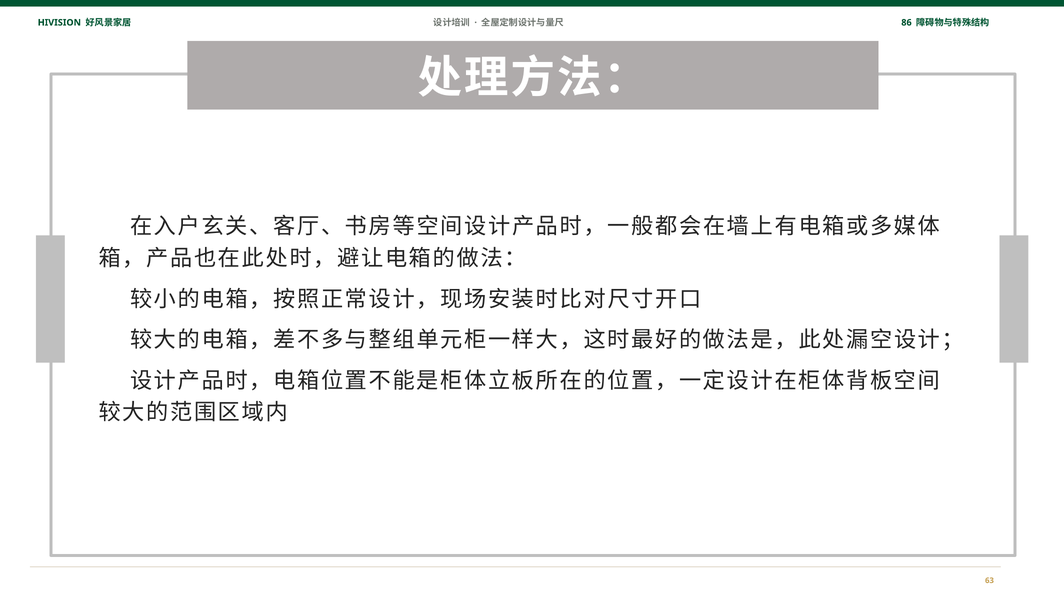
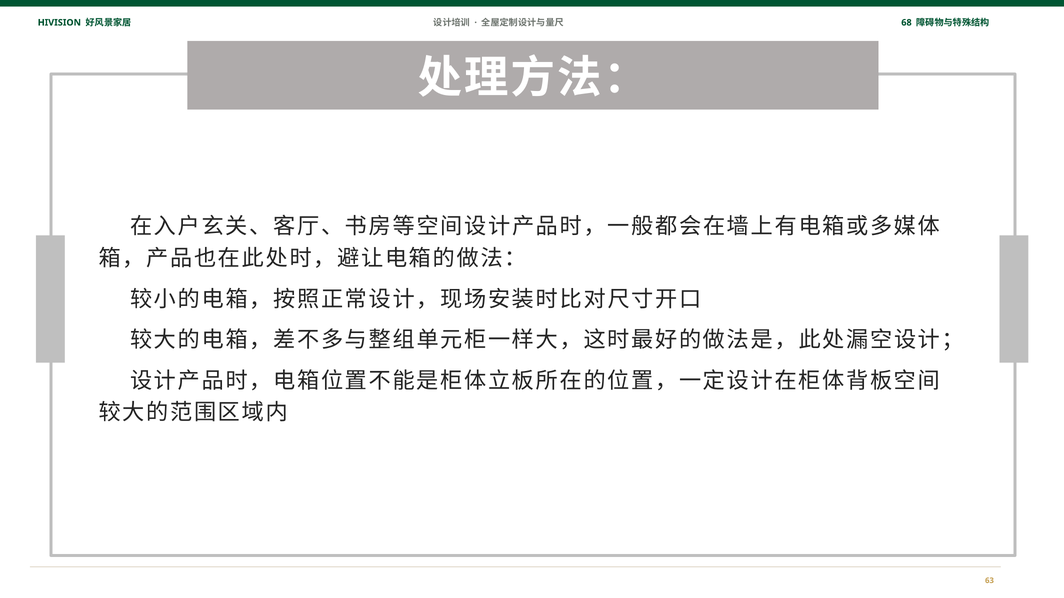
86: 86 -> 68 (906, 23)
